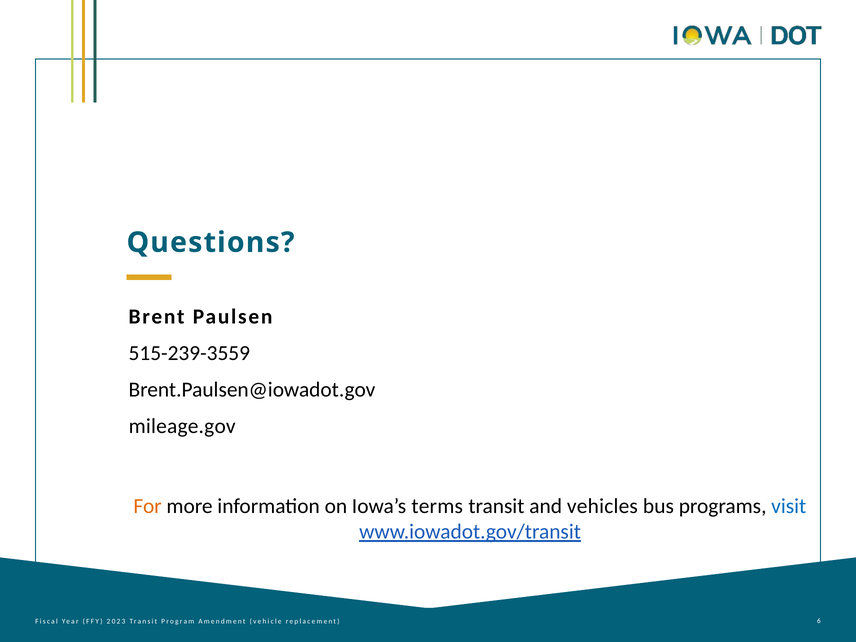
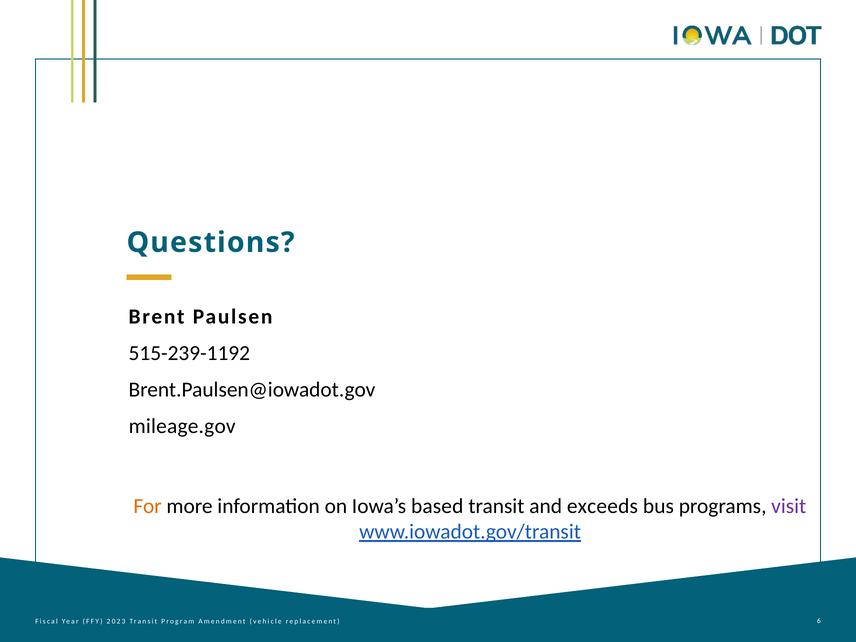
515-239-3559: 515-239-3559 -> 515-239-1192 (189, 353)
terms: terms -> based (437, 506)
vehicles: vehicles -> exceeds (602, 506)
visit colour: blue -> purple (789, 506)
